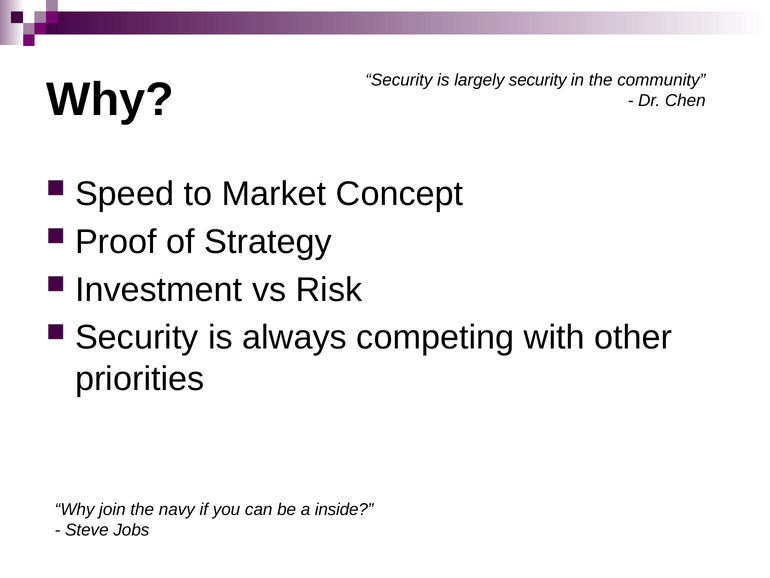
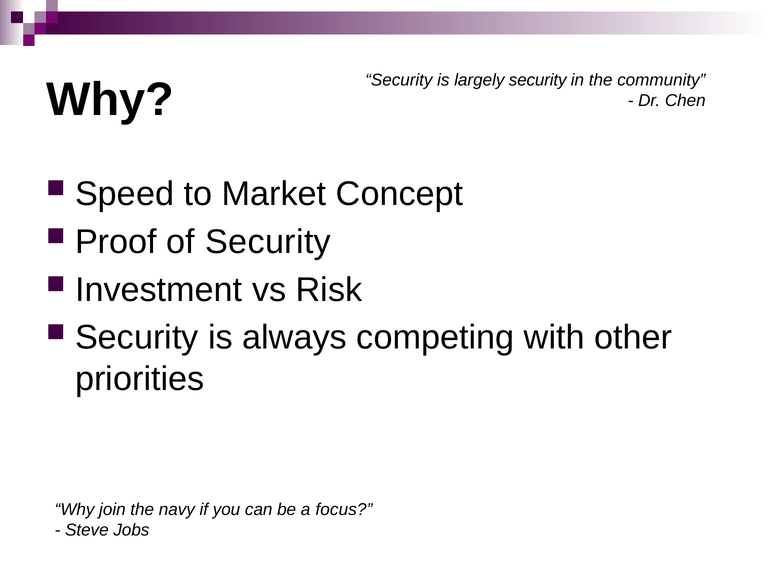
of Strategy: Strategy -> Security (268, 242)
inside: inside -> focus (344, 509)
